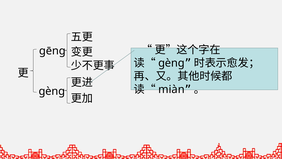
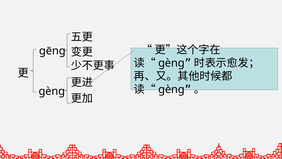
miàn: miàn -> gèng (171, 89)
